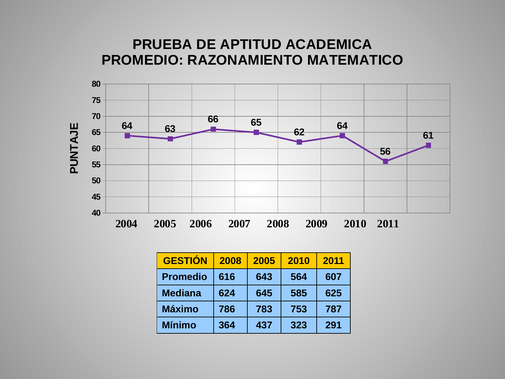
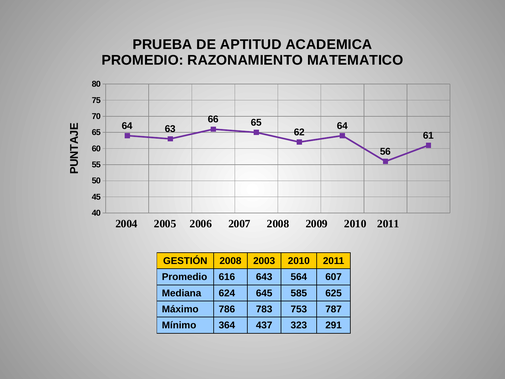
2008 2005: 2005 -> 2003 (264, 261)
